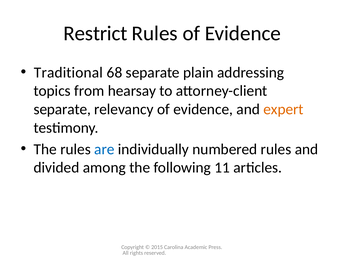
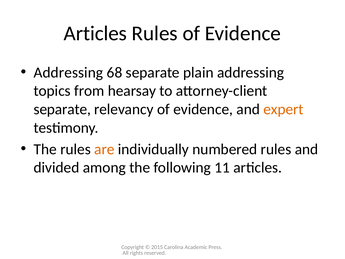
Restrict: Restrict -> Articles (95, 33)
Traditional: Traditional -> Addressing (68, 72)
are colour: blue -> orange (104, 149)
